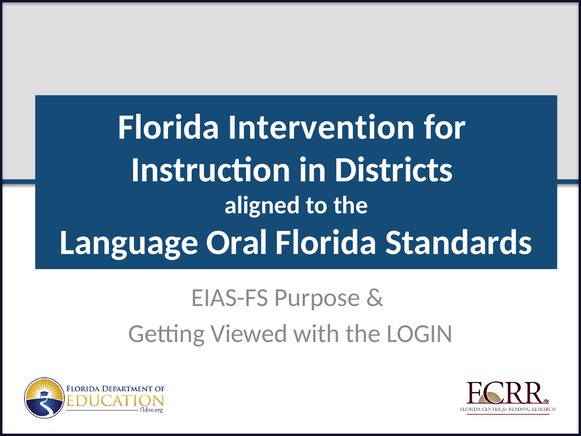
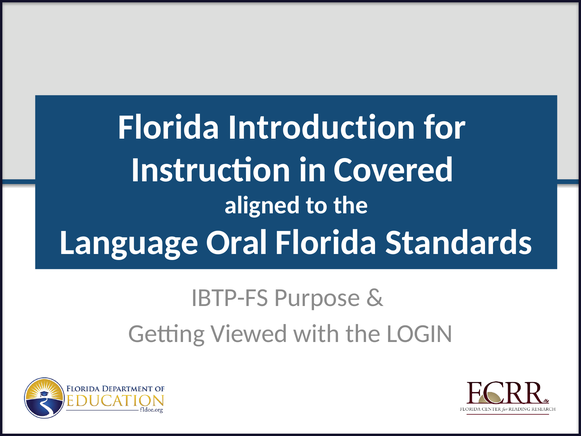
Intervention: Intervention -> Introduction (322, 127)
Districts: Districts -> Covered (394, 170)
EIAS-FS: EIAS-FS -> IBTP-FS (230, 297)
